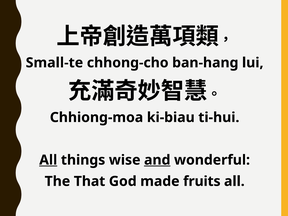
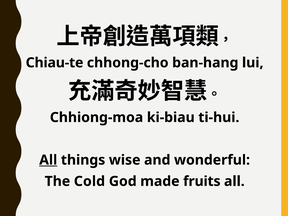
Small-te: Small-te -> Chiau-te (55, 63)
and underline: present -> none (157, 160)
That: That -> Cold (89, 181)
